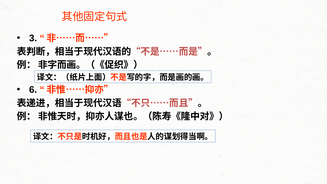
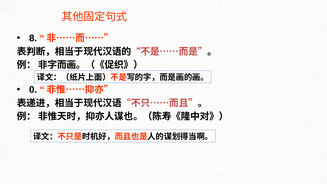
3: 3 -> 8 (33, 38)
6: 6 -> 0 (33, 90)
